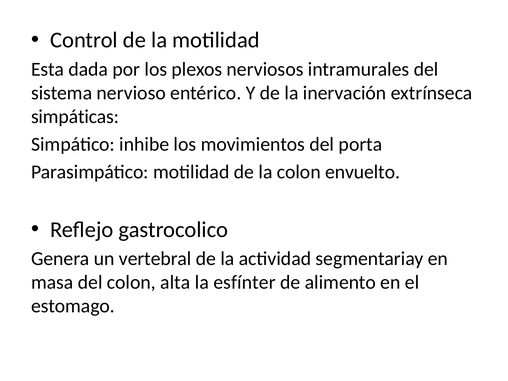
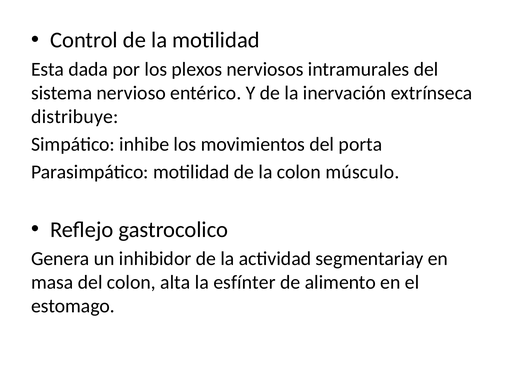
simpáticas: simpáticas -> distribuye (75, 117)
envuelto: envuelto -> músculo (362, 172)
vertebral: vertebral -> inhibidor (155, 259)
